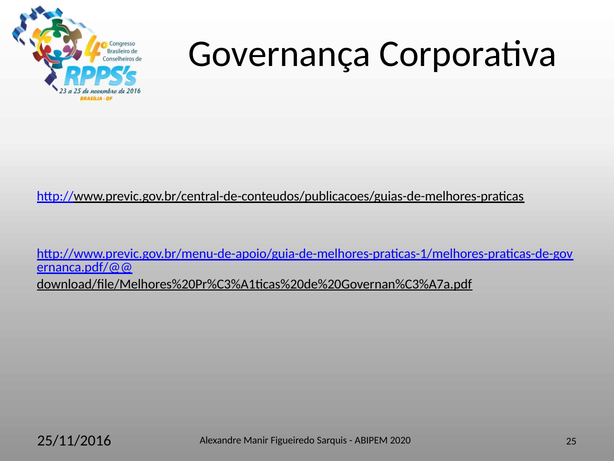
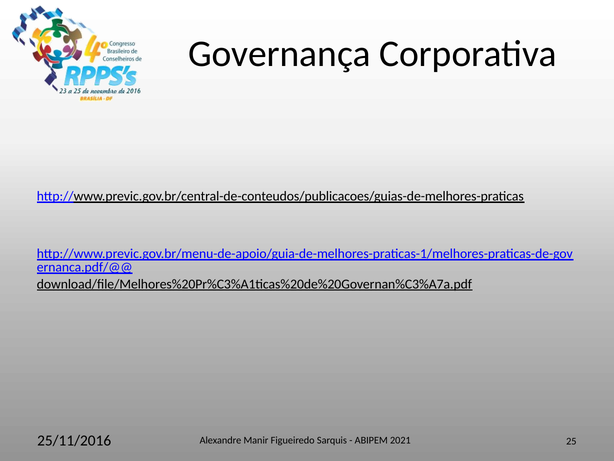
2020: 2020 -> 2021 (400, 440)
